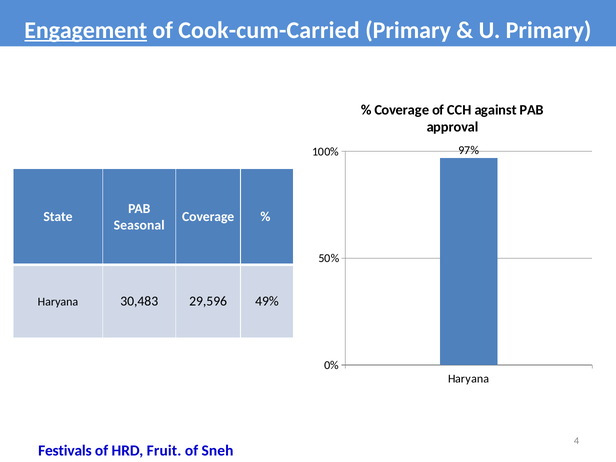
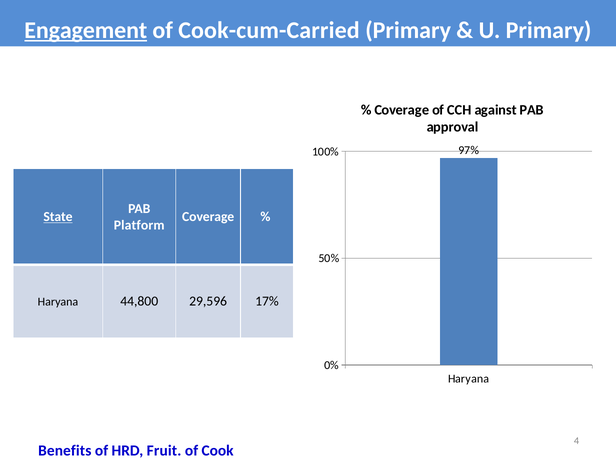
State underline: none -> present (58, 217)
Seasonal: Seasonal -> Platform (139, 225)
30,483: 30,483 -> 44,800 (139, 301)
49%: 49% -> 17% (267, 301)
Festivals: Festivals -> Benefits (65, 450)
Sneh: Sneh -> Cook (218, 450)
